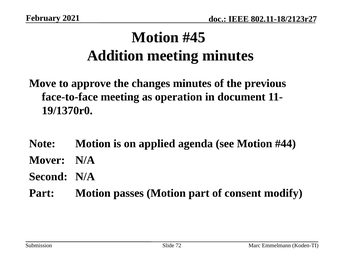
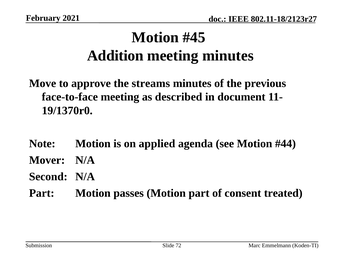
changes: changes -> streams (151, 83)
operation: operation -> described (179, 97)
modify: modify -> treated (283, 193)
